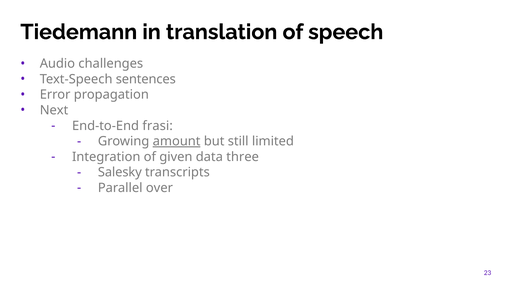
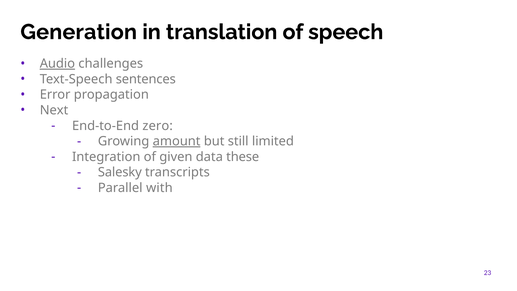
Tiedemann: Tiedemann -> Generation (79, 32)
Audio underline: none -> present (57, 64)
frasi: frasi -> zero (158, 126)
three: three -> these (243, 157)
over: over -> with (159, 188)
